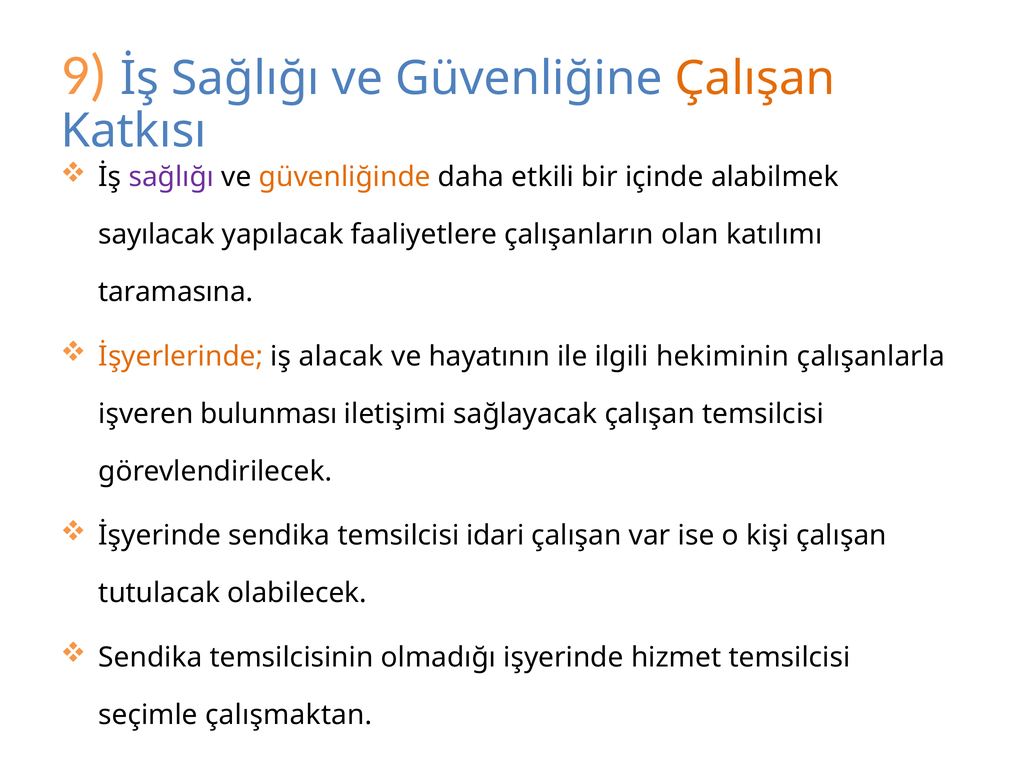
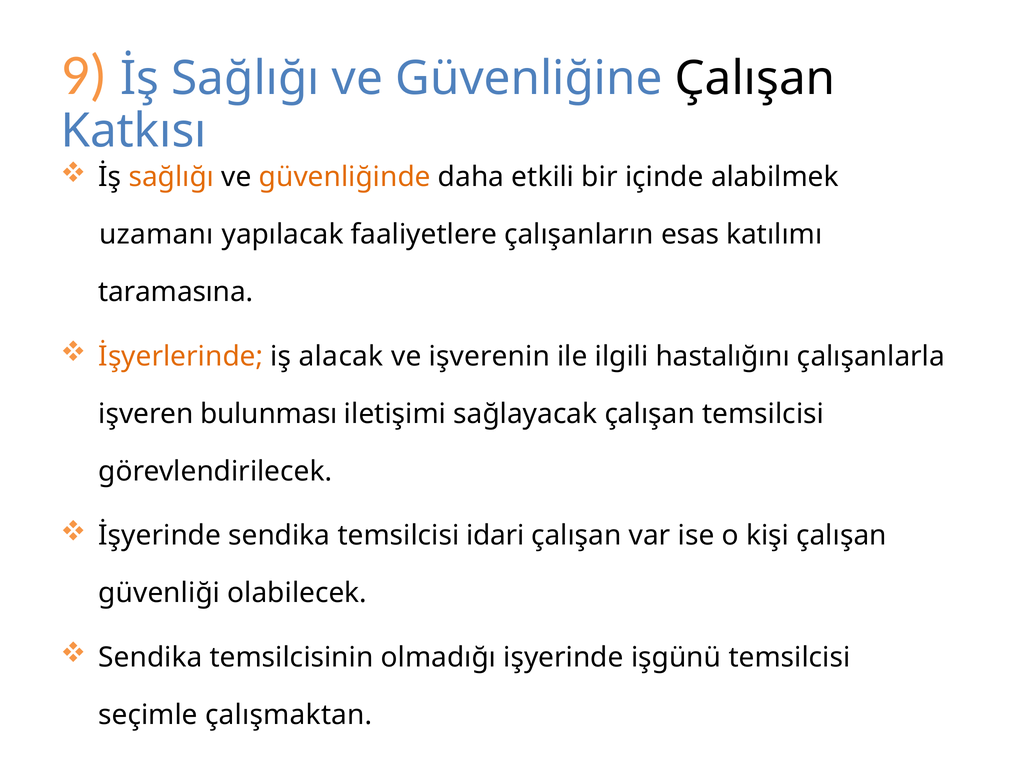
Çalışan colour: orange -> black (755, 78)
sağlığı colour: purple -> orange (171, 177)
sayılacak: sayılacak -> uzamanı (156, 235)
olan: olan -> esas (690, 235)
hayatının: hayatının -> işverenin (489, 357)
hekiminin: hekiminin -> hastalığını (723, 357)
tutulacak: tutulacak -> güvenliği (159, 593)
hizmet: hizmet -> işgünü (676, 658)
